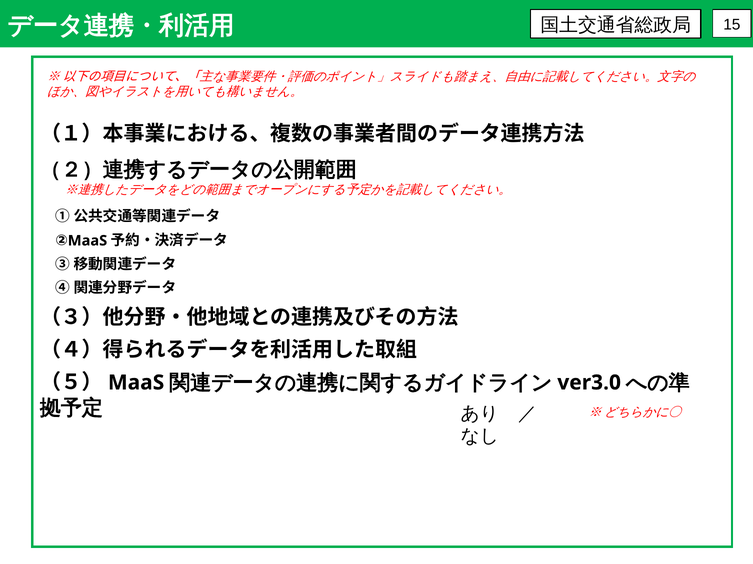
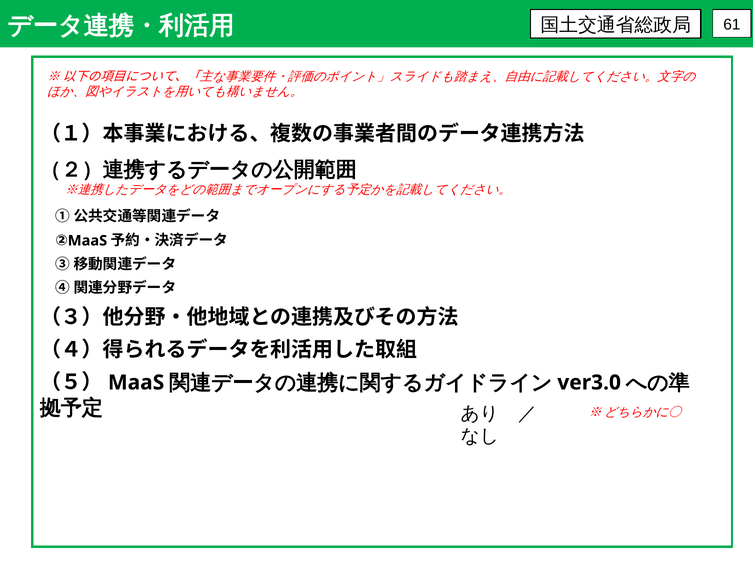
15: 15 -> 61 (732, 25)
